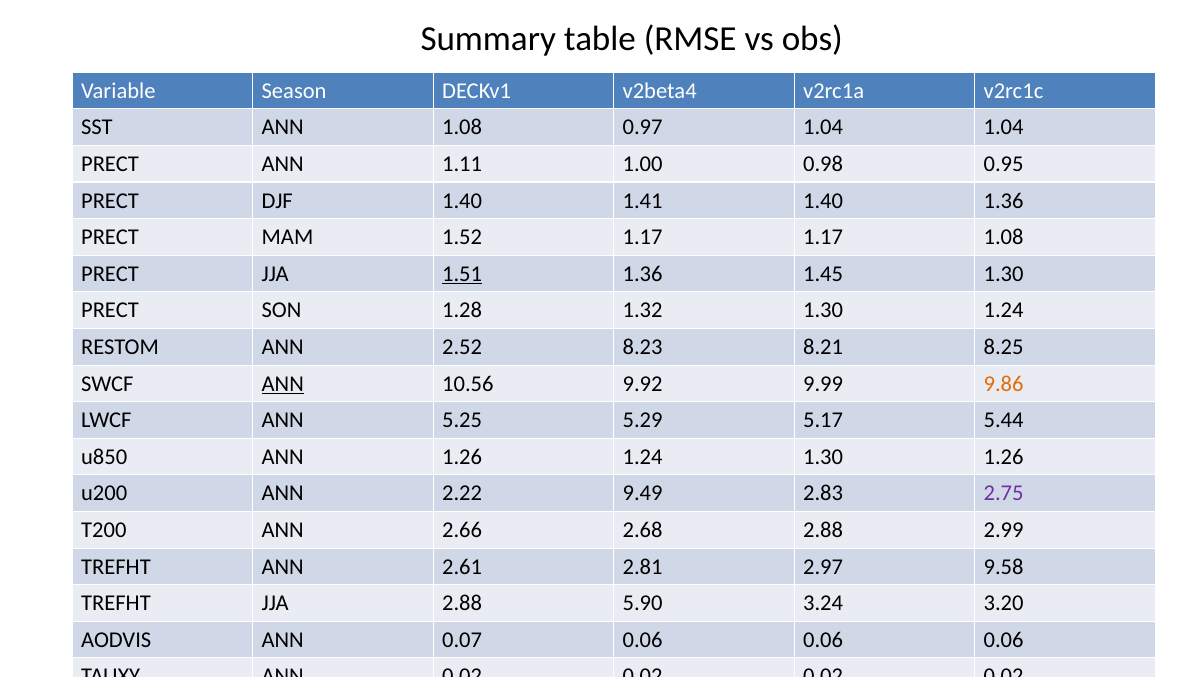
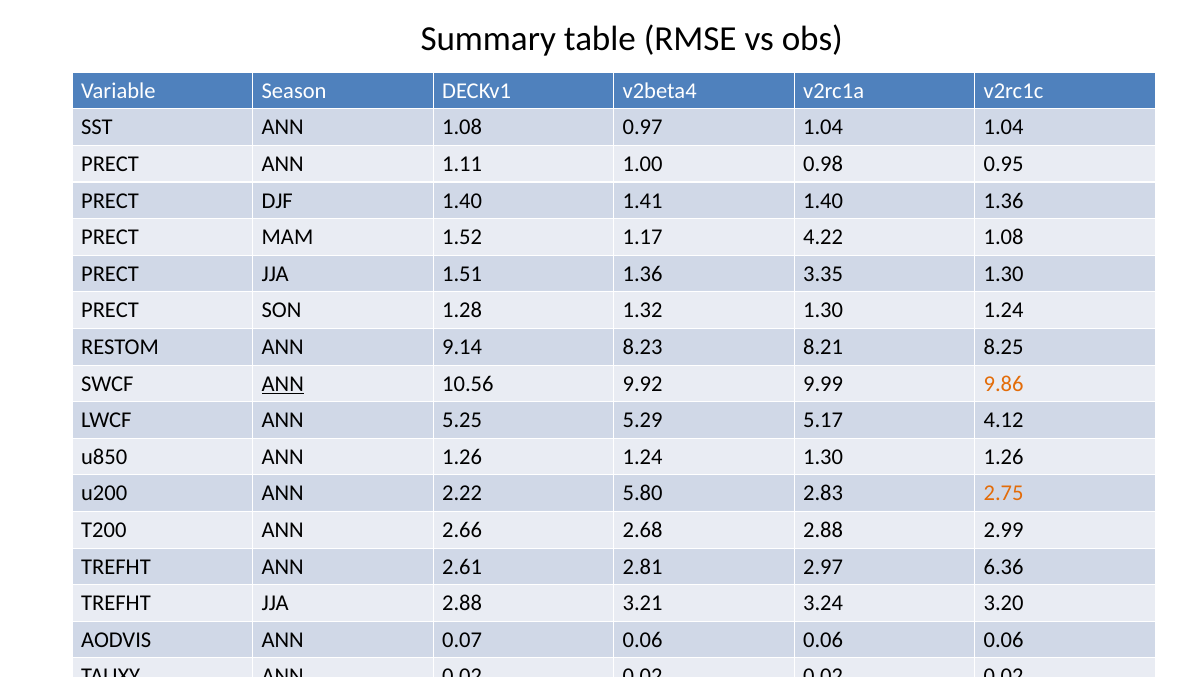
1.17 1.17: 1.17 -> 4.22 (823, 237)
1.51 underline: present -> none (462, 274)
1.45: 1.45 -> 3.35 (823, 274)
2.52: 2.52 -> 9.14 (462, 347)
5.44: 5.44 -> 4.12 (1004, 420)
9.49: 9.49 -> 5.80 (643, 493)
2.75 colour: purple -> orange (1004, 493)
9.58: 9.58 -> 6.36 (1004, 567)
5.90: 5.90 -> 3.21 (643, 603)
